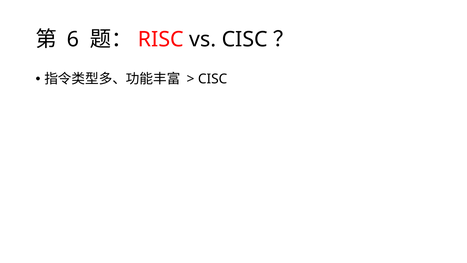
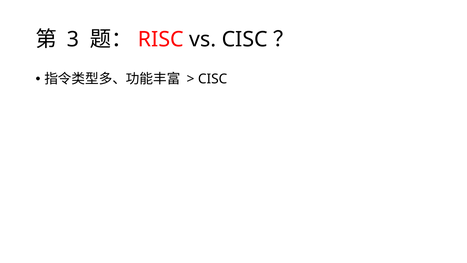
6: 6 -> 3 (73, 39)
